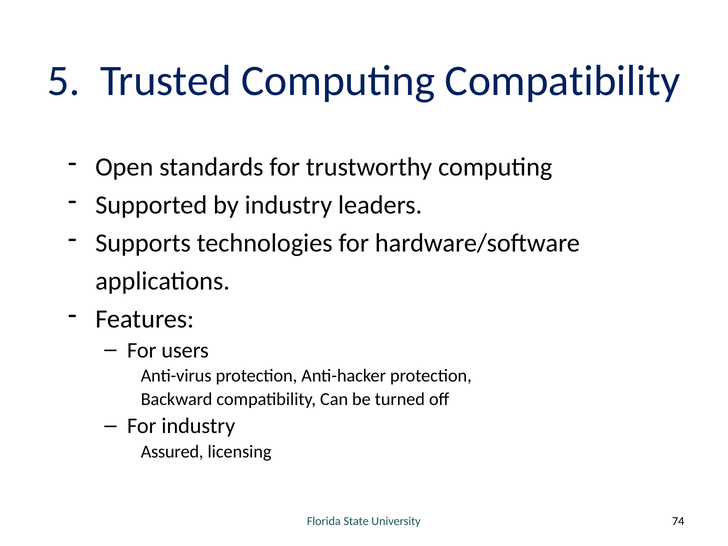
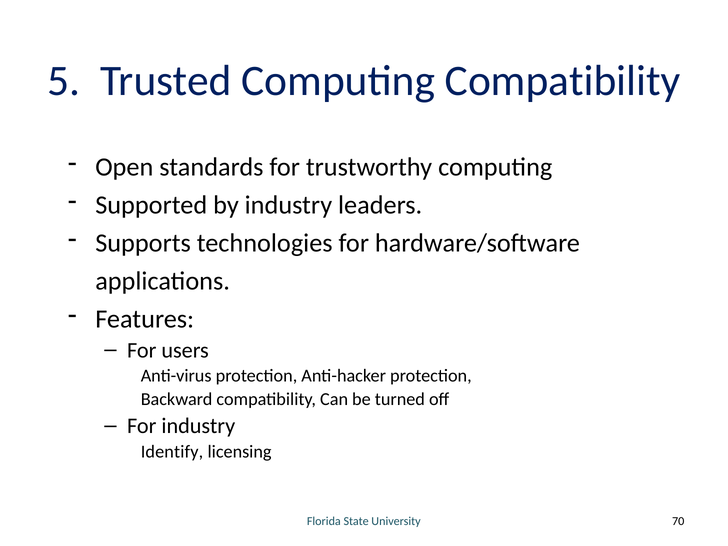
Assured: Assured -> Identify (172, 452)
74: 74 -> 70 (678, 521)
